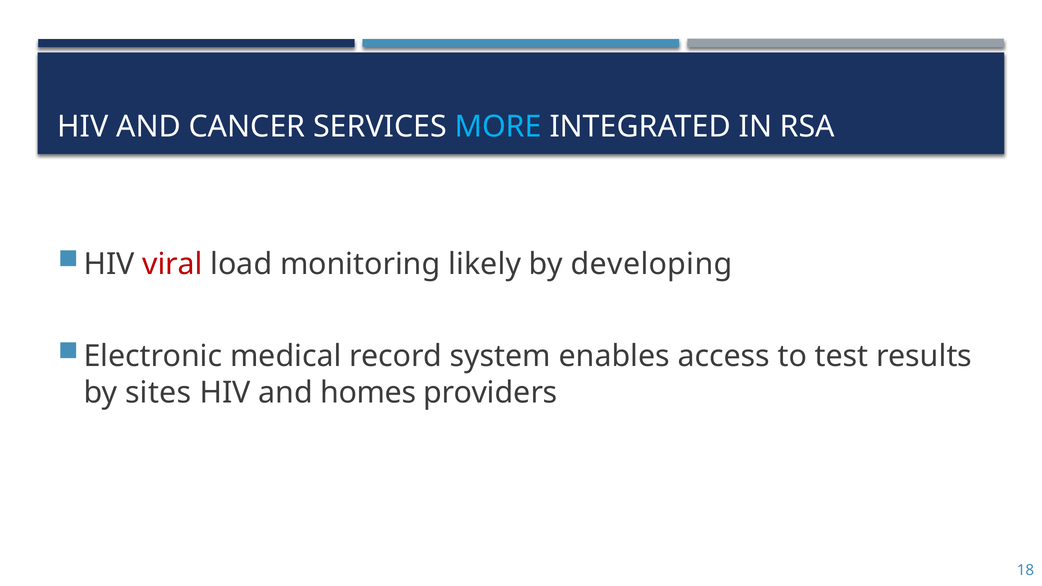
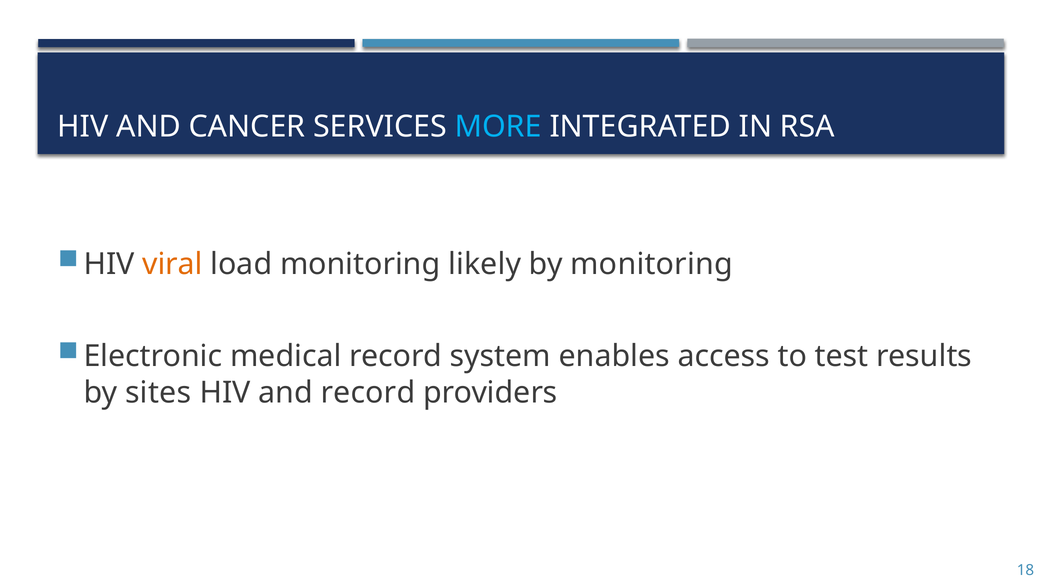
viral colour: red -> orange (173, 265)
by developing: developing -> monitoring (652, 265)
and homes: homes -> record (368, 393)
